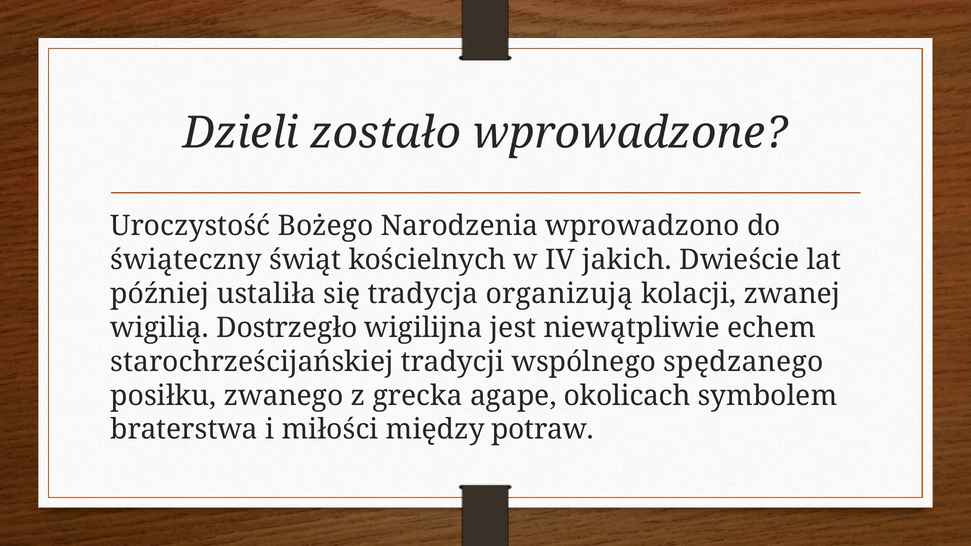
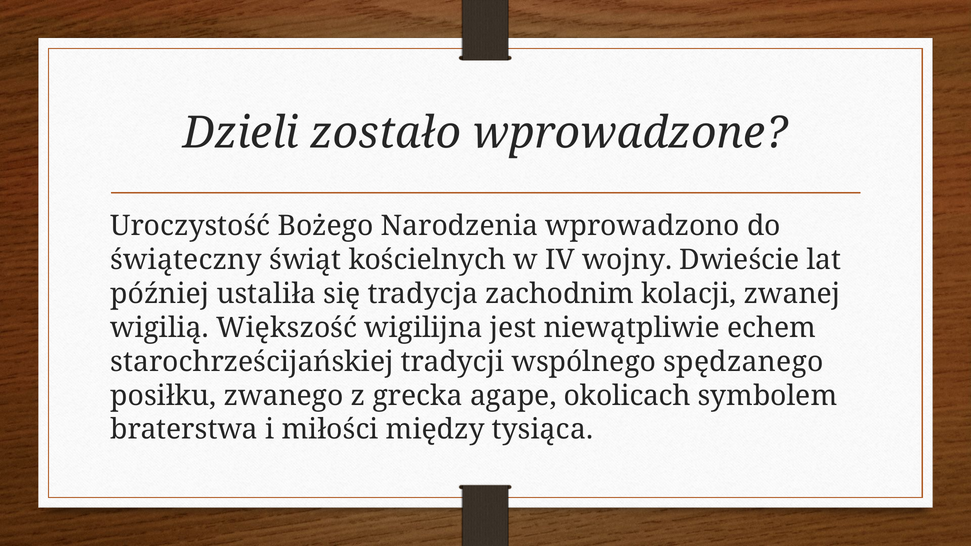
jakich: jakich -> wojny (627, 260)
organizują: organizują -> zachodnim (560, 294)
Dostrzegło: Dostrzegło -> Większość (287, 328)
potraw: potraw -> tysiąca (542, 430)
